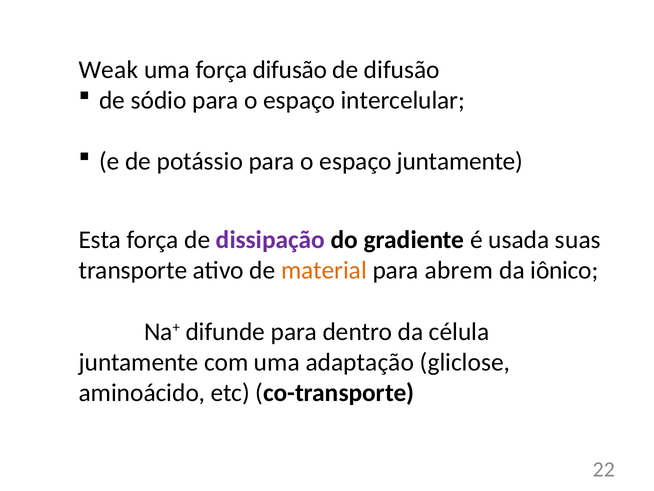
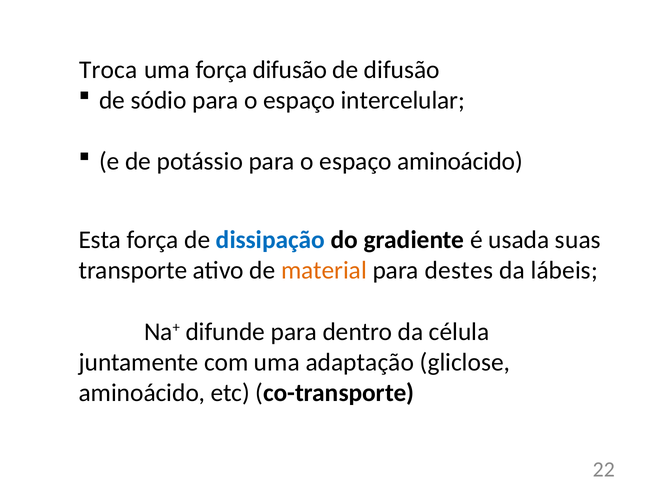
Weak: Weak -> Troca (108, 70)
espaço juntamente: juntamente -> aminoácido (460, 161)
dissipação colour: purple -> blue (271, 240)
abrem: abrem -> destes (459, 270)
iônico: iônico -> lábeis (564, 270)
